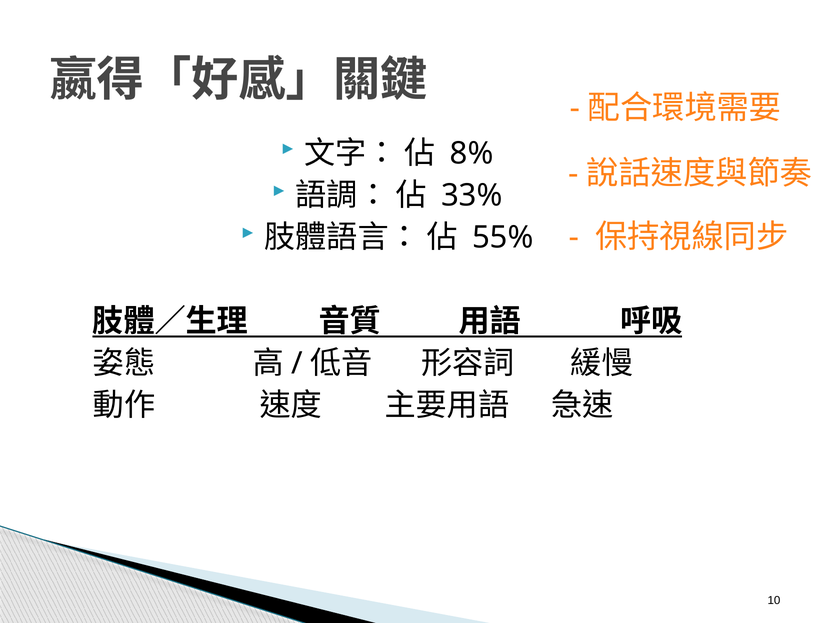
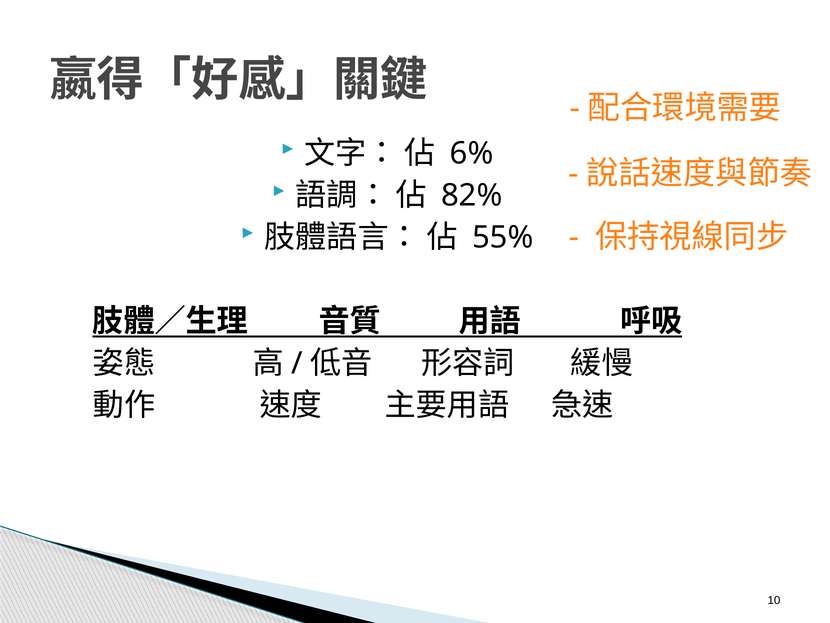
8%: 8% -> 6% (472, 153)
33%: 33% -> 82% (472, 195)
